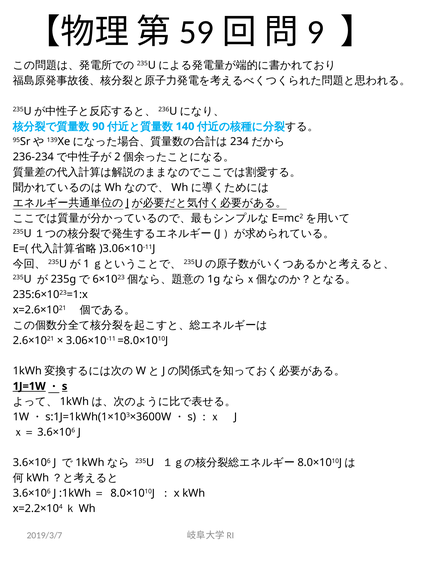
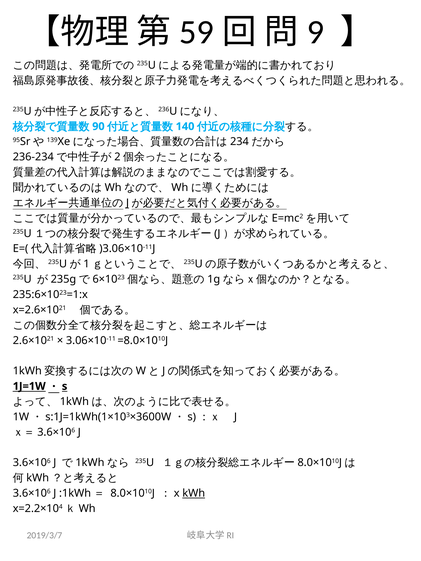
kWh underline: none -> present (194, 494)
